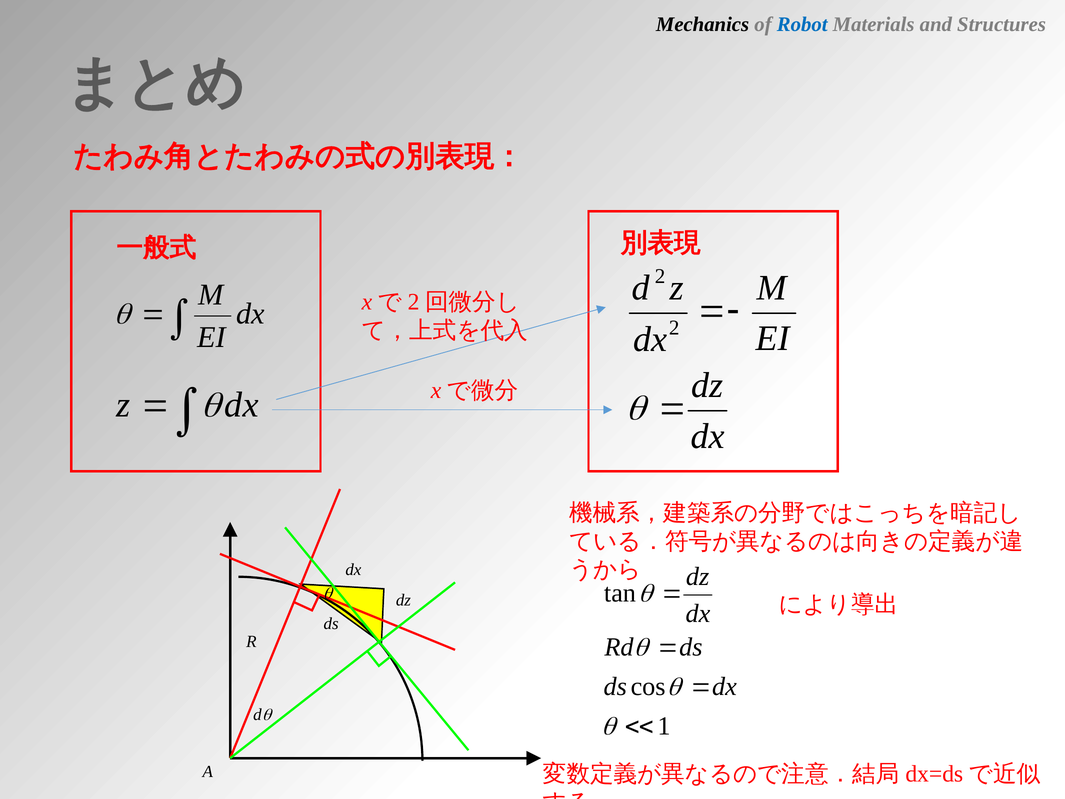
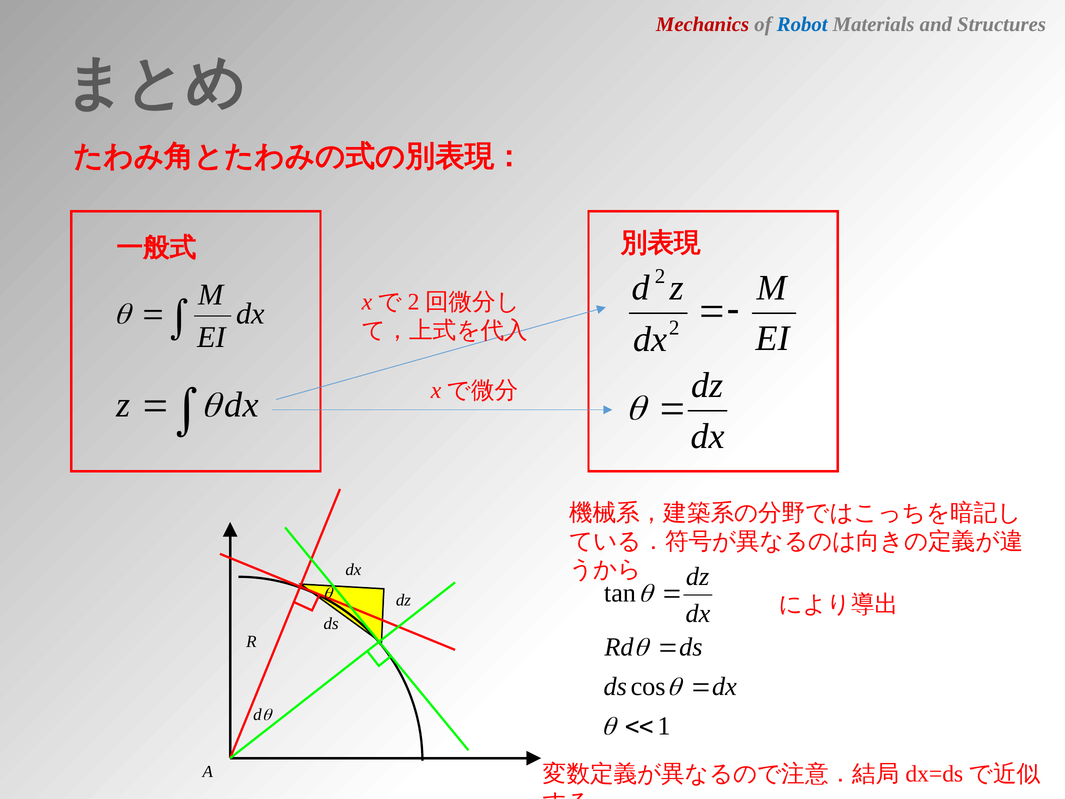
Mechanics colour: black -> red (703, 24)
